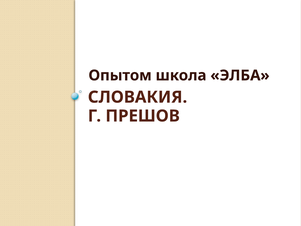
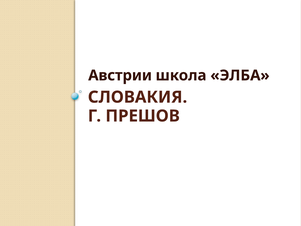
Опытом: Опытом -> Австрии (120, 75)
